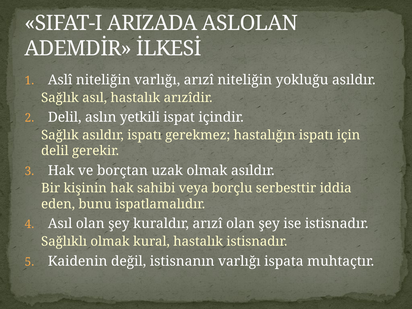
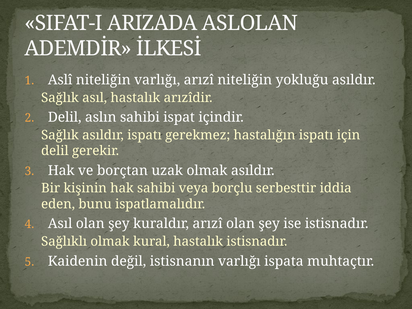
aslın yetkili: yetkili -> sahibi (140, 117)
